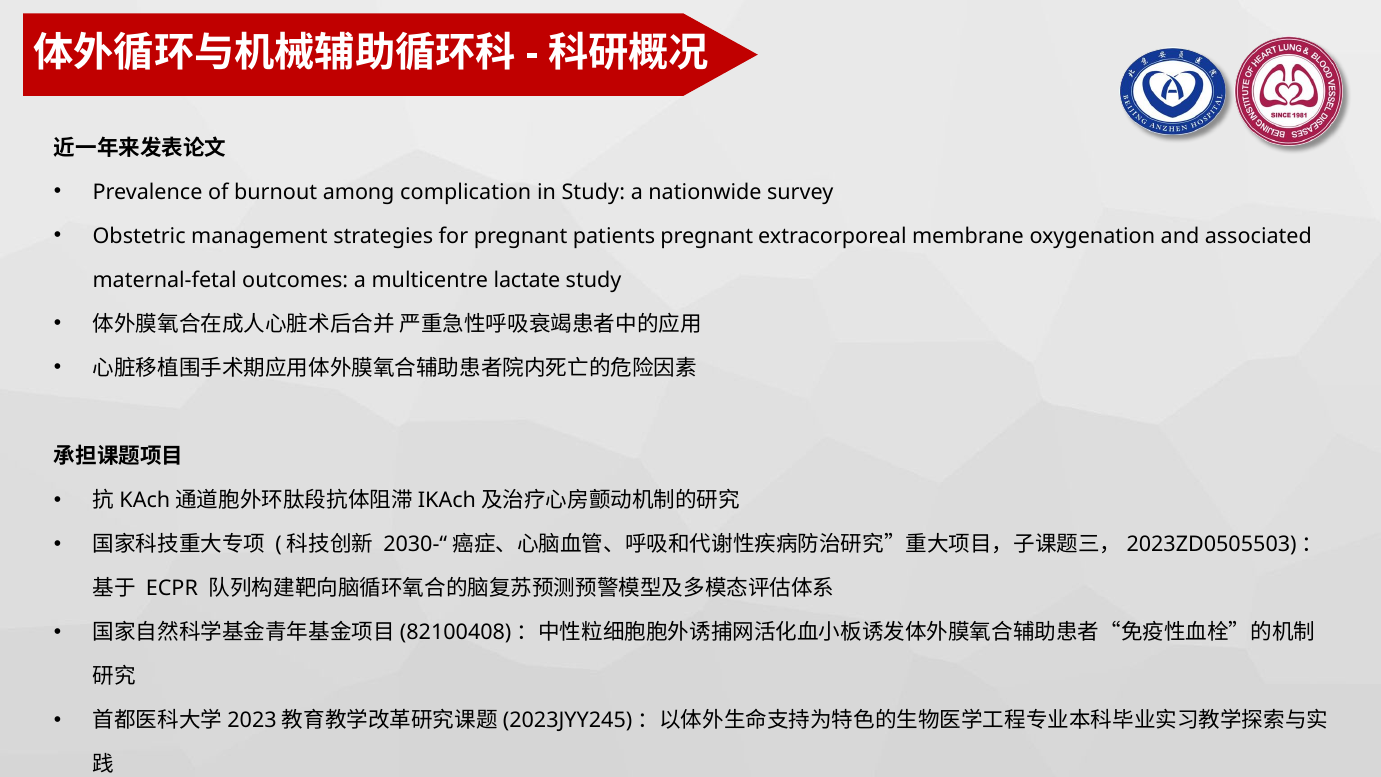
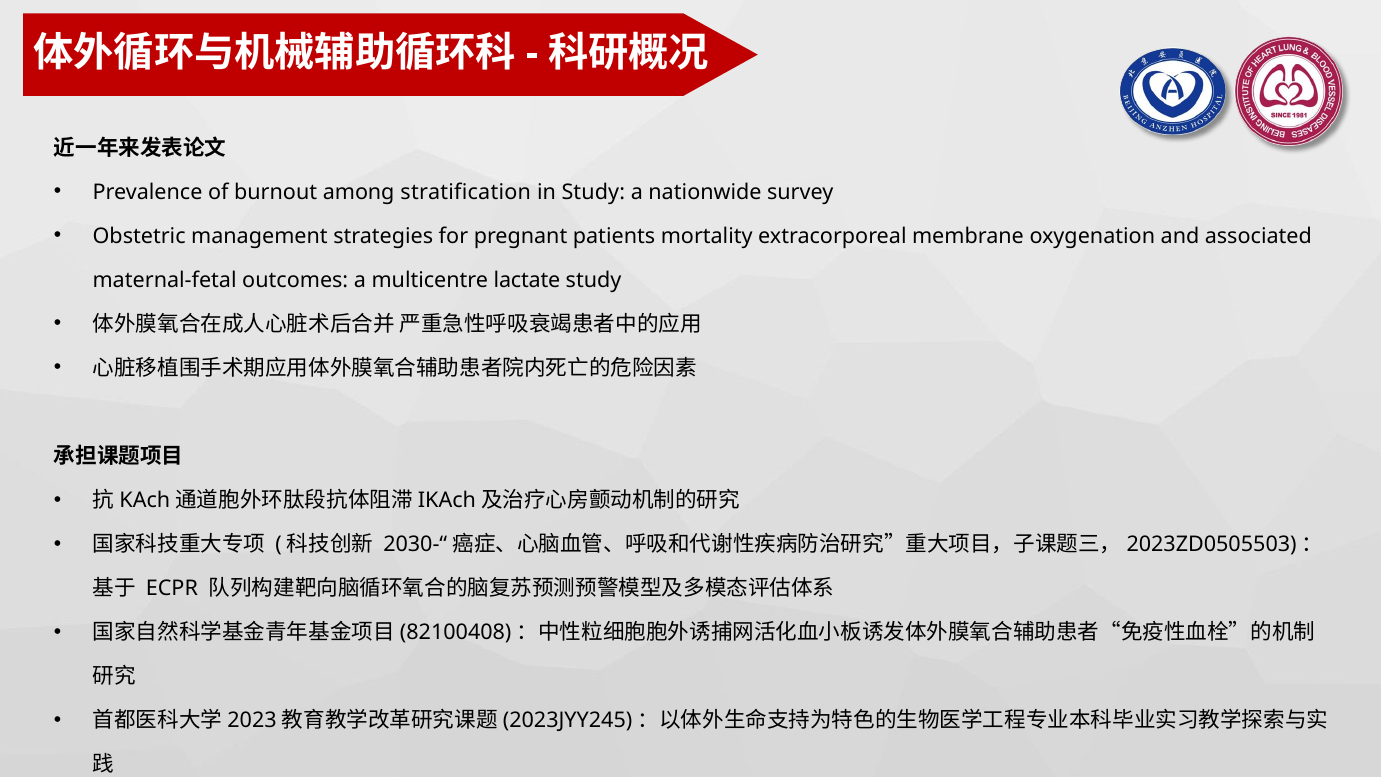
complication: complication -> stratification (466, 192)
patients pregnant: pregnant -> mortality (707, 236)
